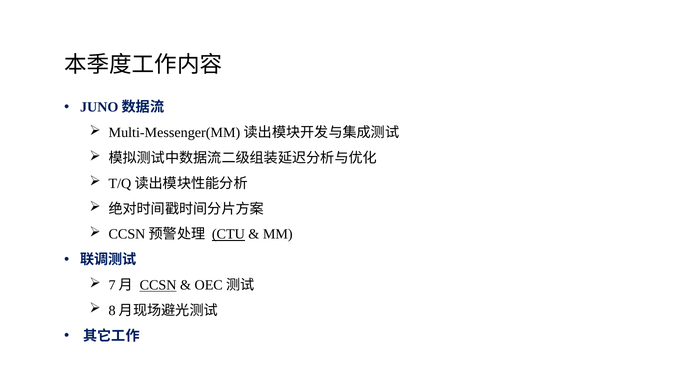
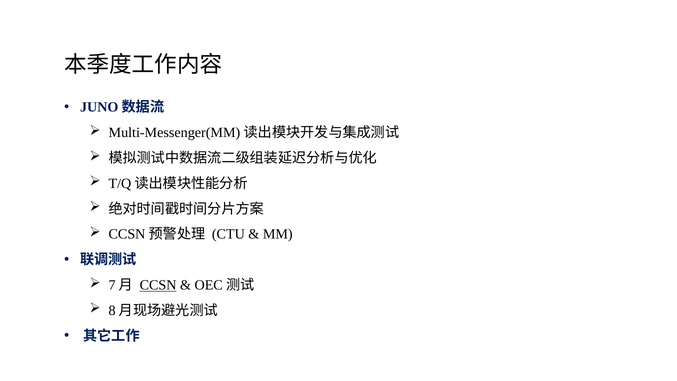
CTU underline: present -> none (228, 234)
